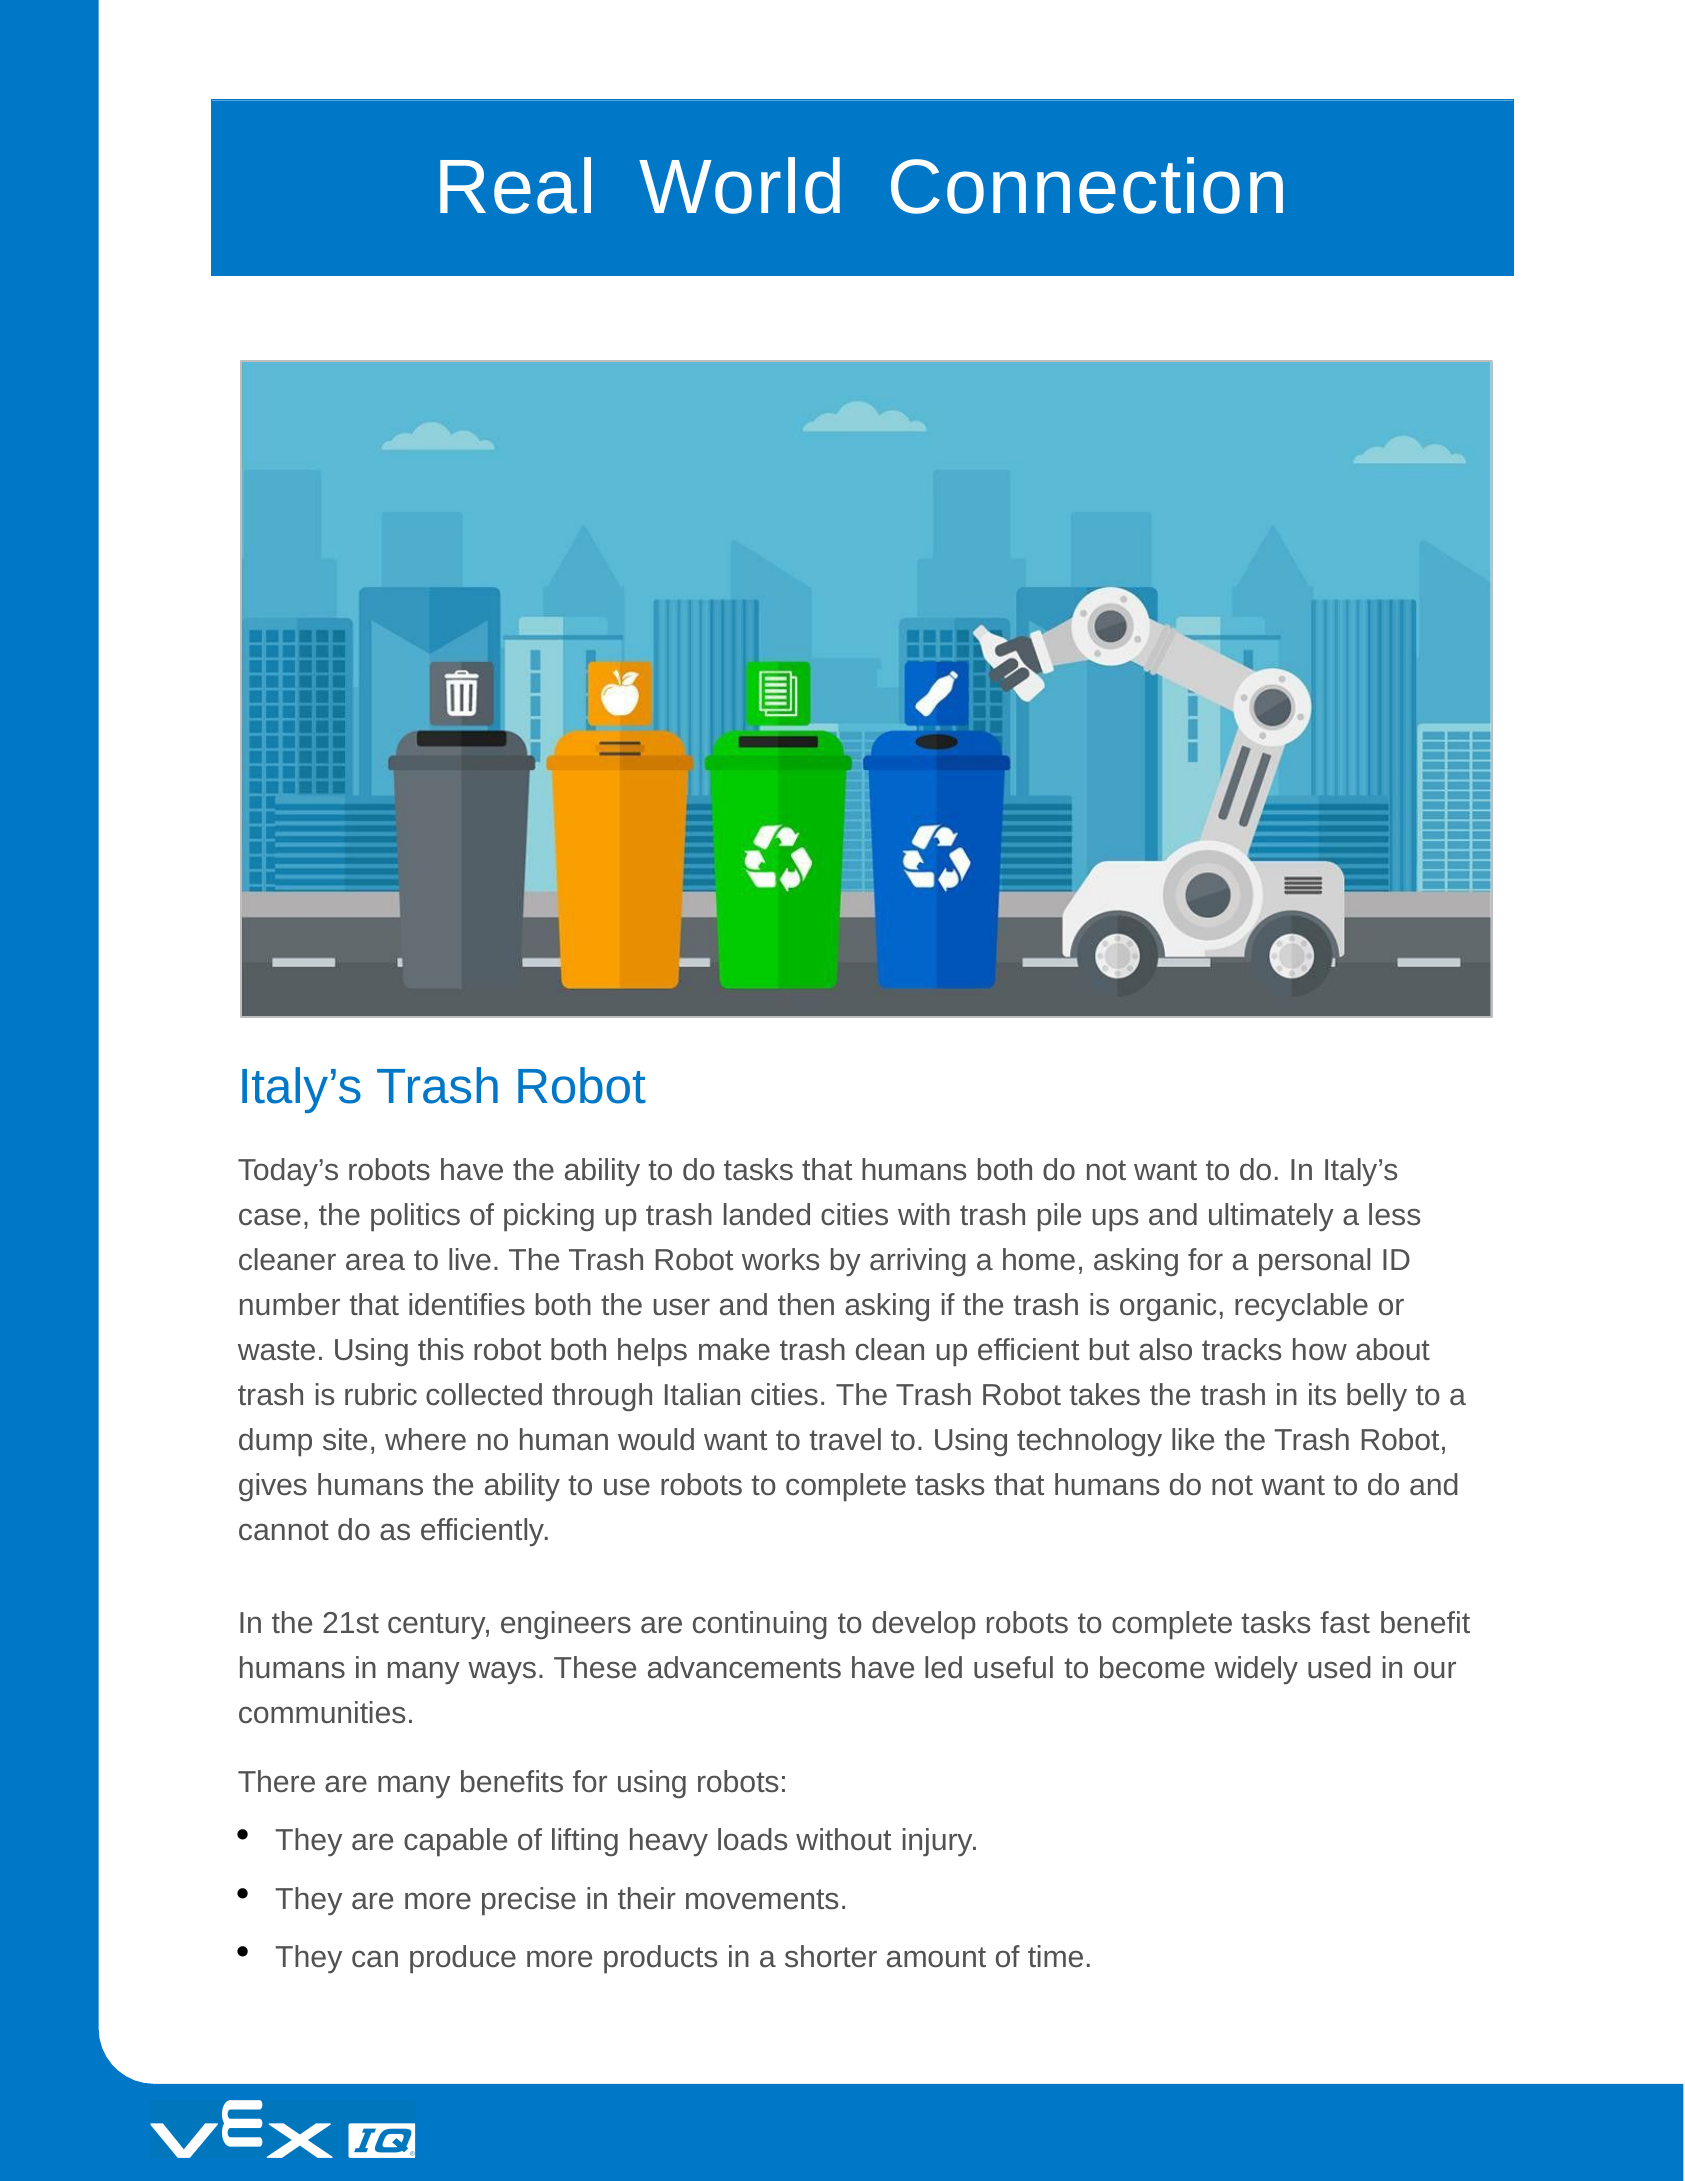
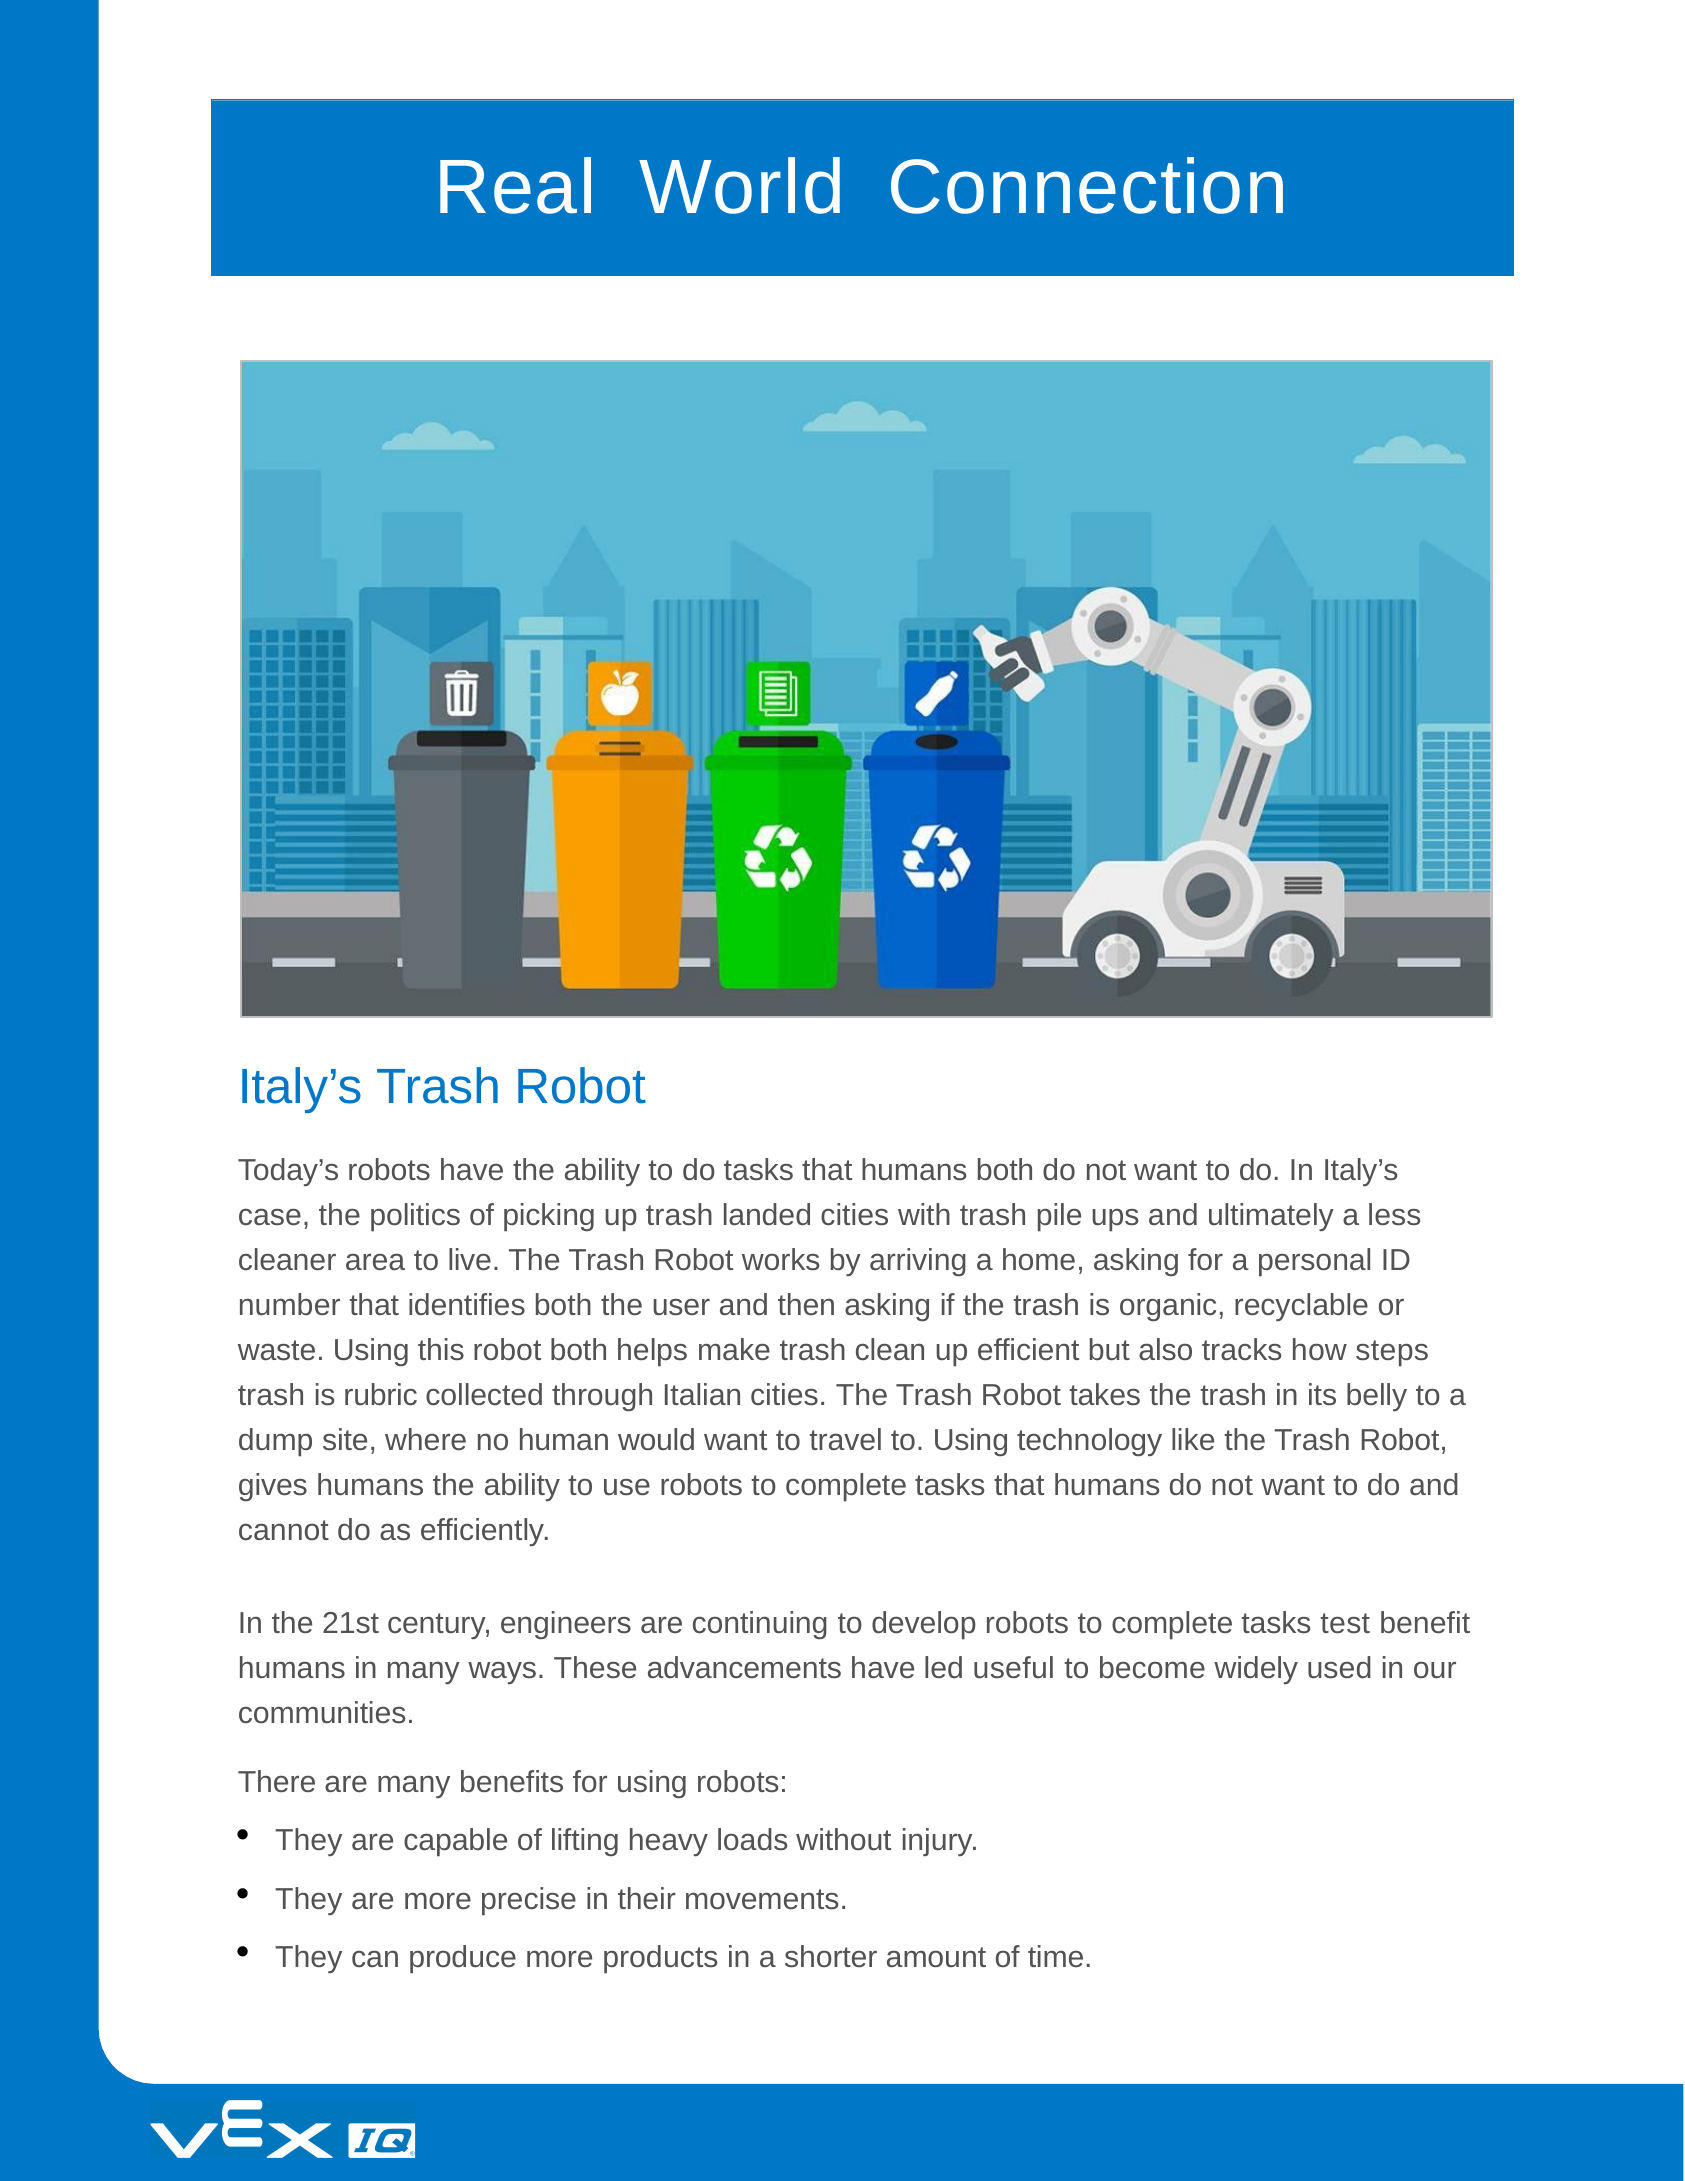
about: about -> steps (1392, 1350)
fast: fast -> test (1345, 1623)
